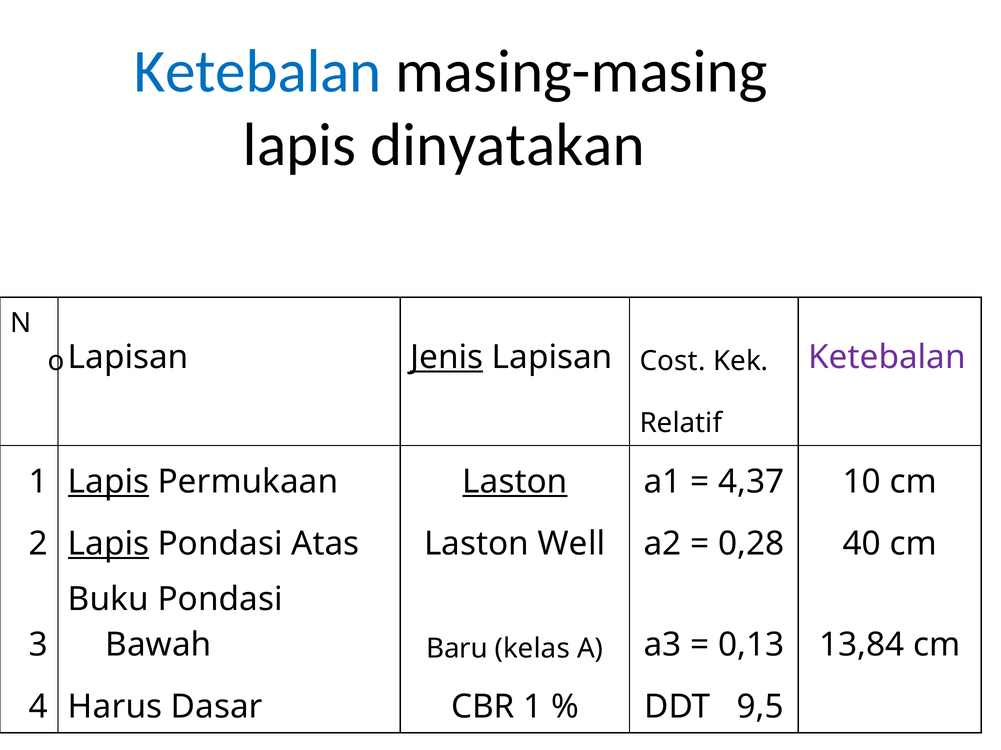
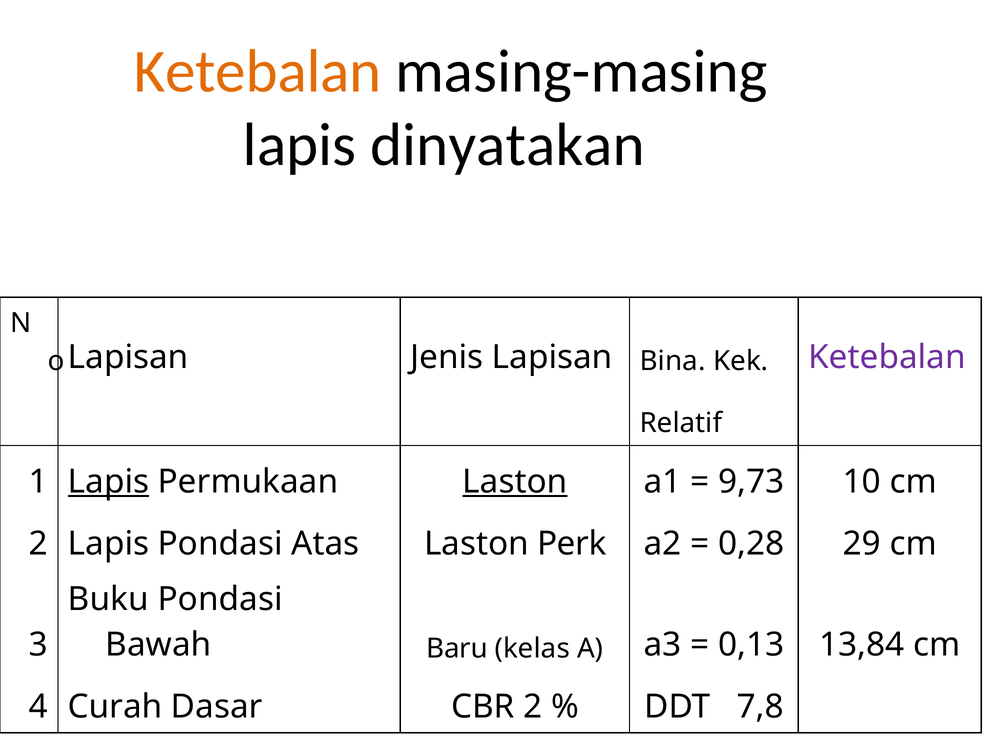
Ketebalan colour: blue -> orange (258, 72)
Jenis underline: present -> none (447, 358)
Cost: Cost -> Bina (673, 361)
4,37: 4,37 -> 9,73 (751, 482)
Lapis underline: present -> none (108, 544)
Well: Well -> Perk (572, 544)
40: 40 -> 29 (862, 544)
Harus: Harus -> Curah (115, 708)
CBR 1: 1 -> 2 (533, 708)
9,5: 9,5 -> 7,8 (760, 708)
